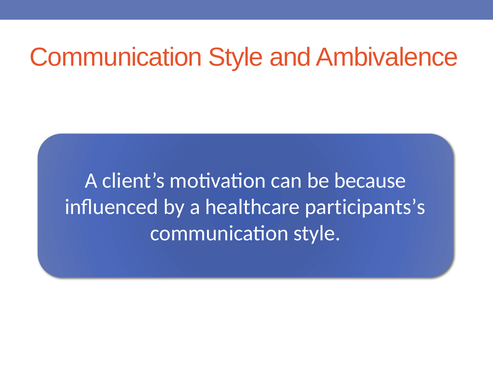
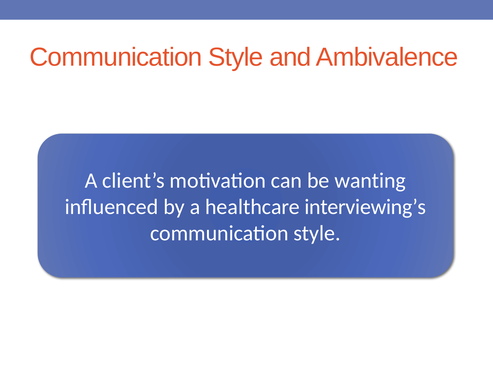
because: because -> wanting (370, 181)
participants’s: participants’s -> interviewing’s (365, 207)
